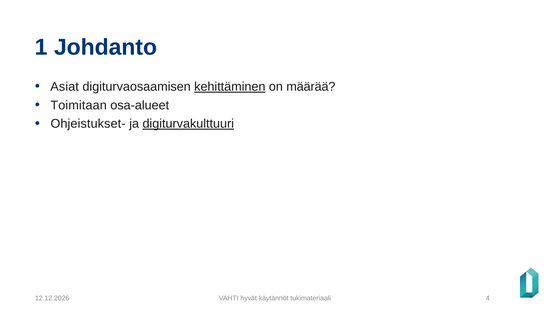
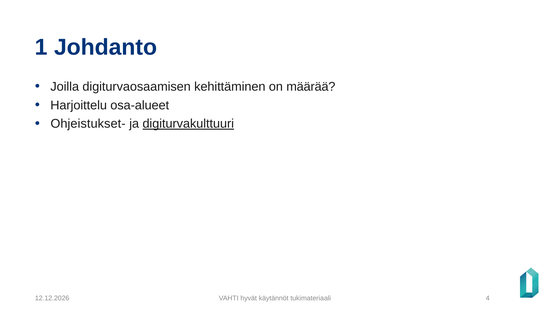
Asiat: Asiat -> Joilla (65, 87)
kehittäminen underline: present -> none (230, 87)
Toimitaan: Toimitaan -> Harjoittelu (79, 105)
